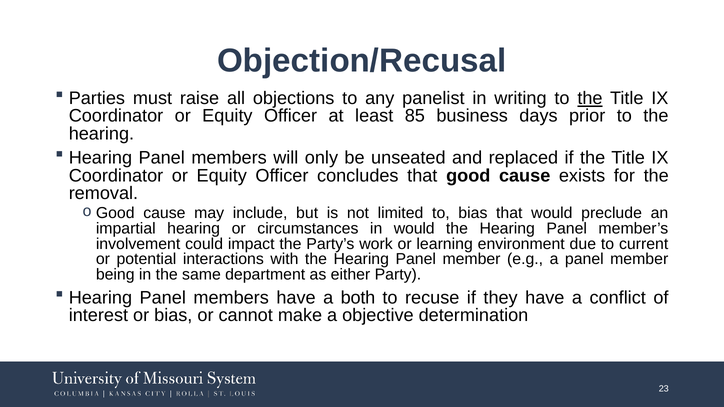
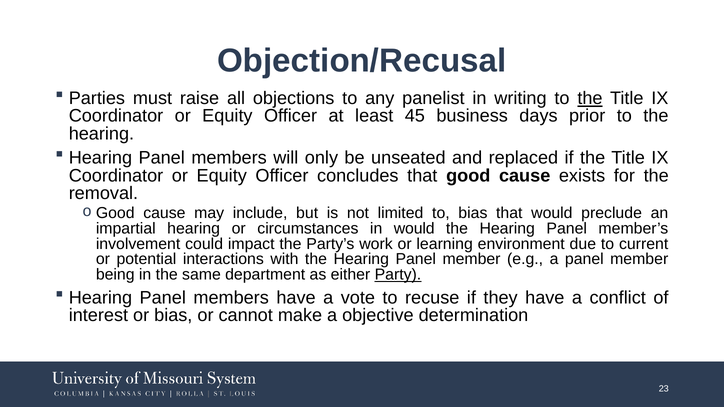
85: 85 -> 45 (415, 116)
Party underline: none -> present (398, 275)
both: both -> vote (358, 298)
